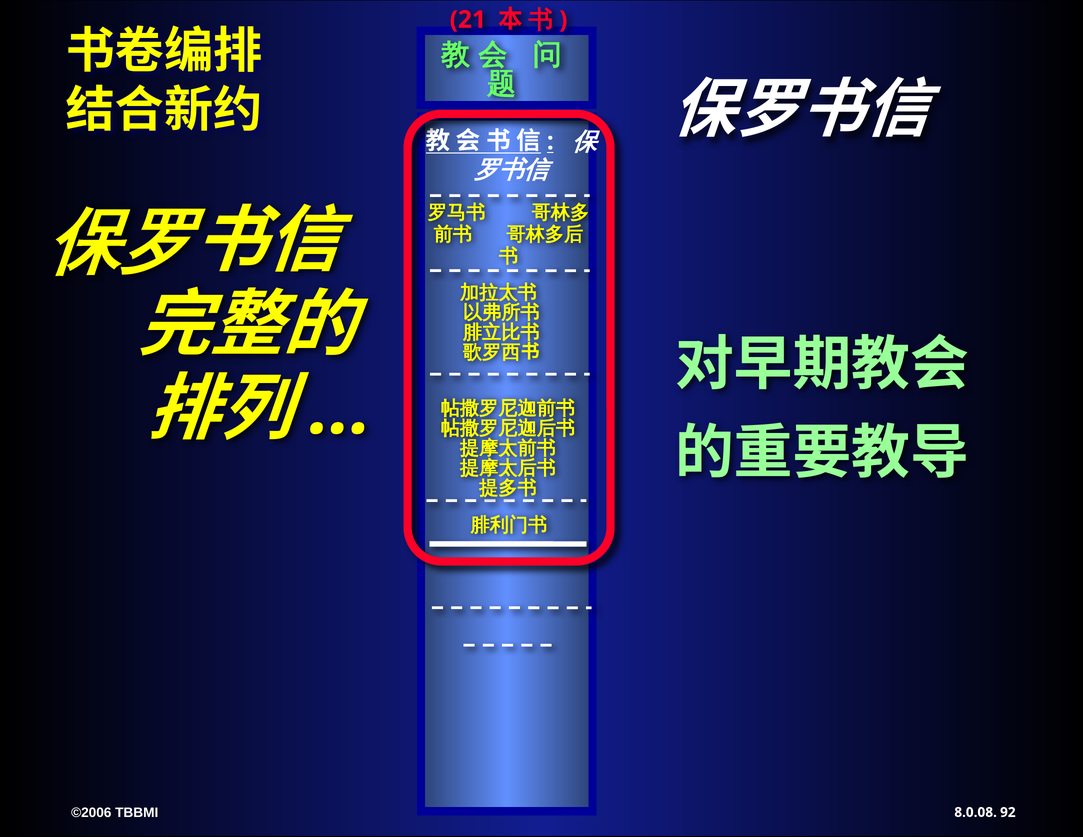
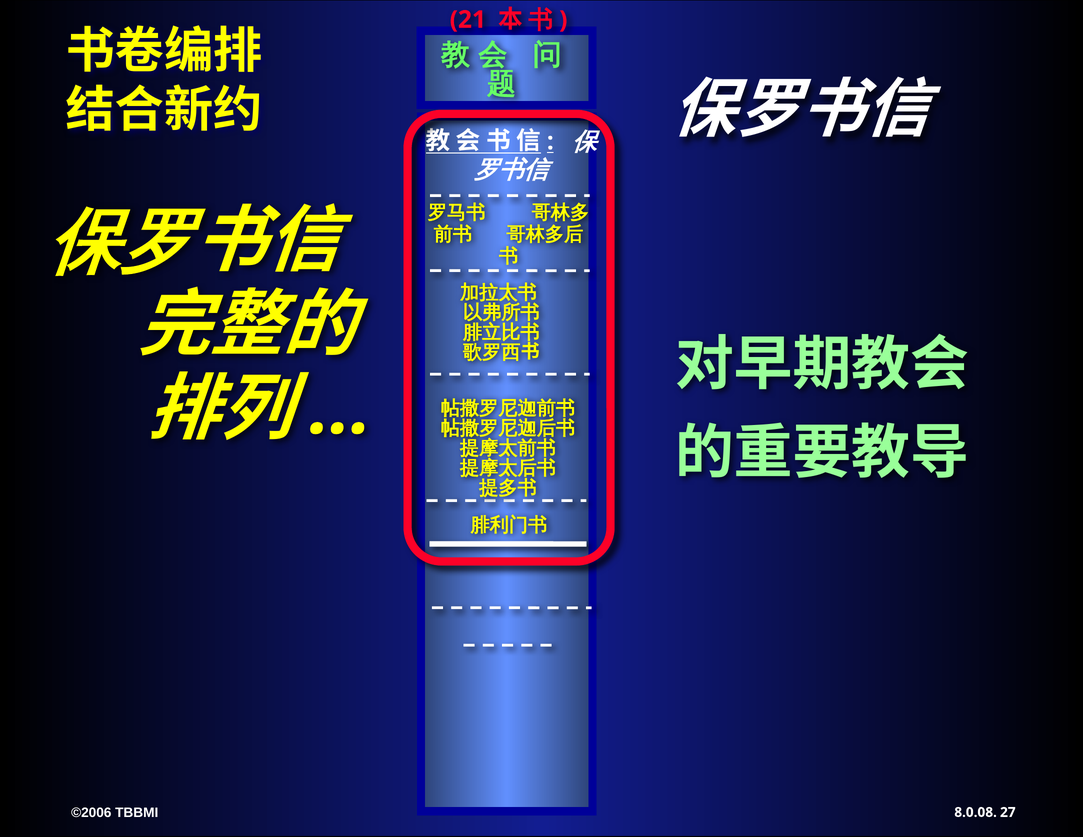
92: 92 -> 27 (1008, 812)
